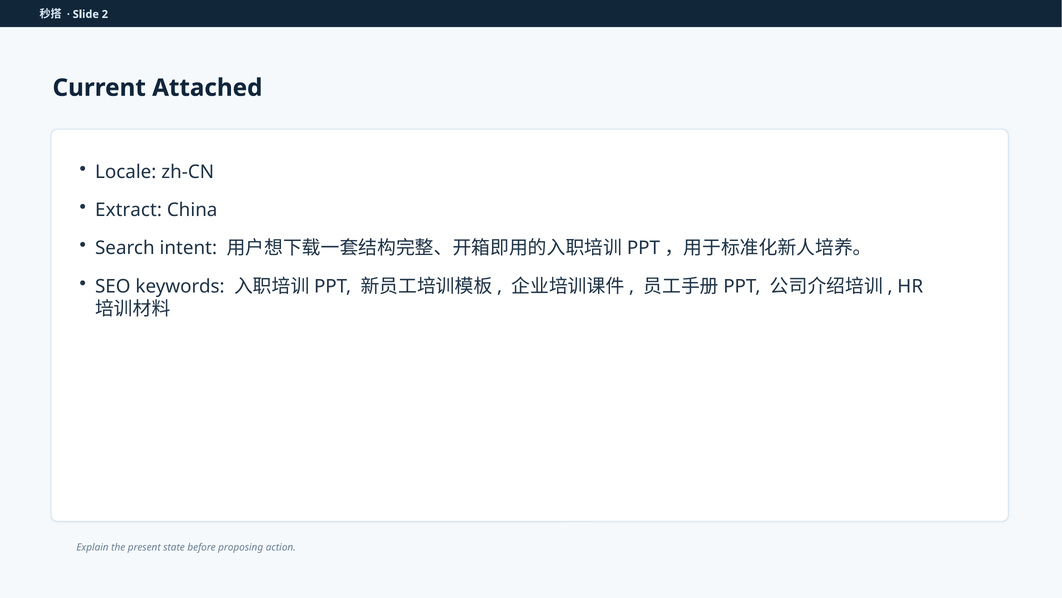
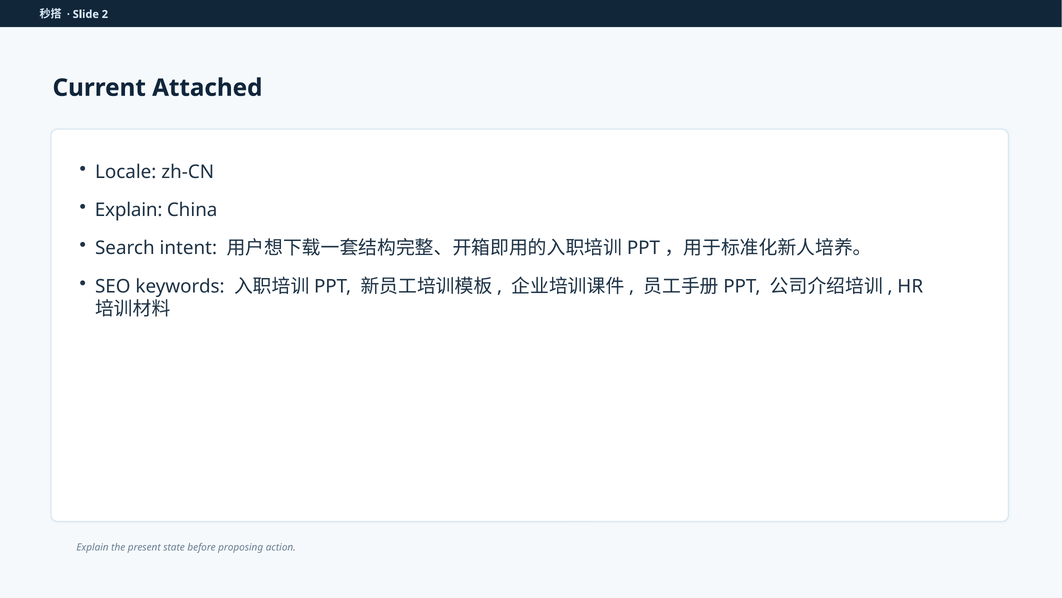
Extract: Extract -> Explain (129, 210)
